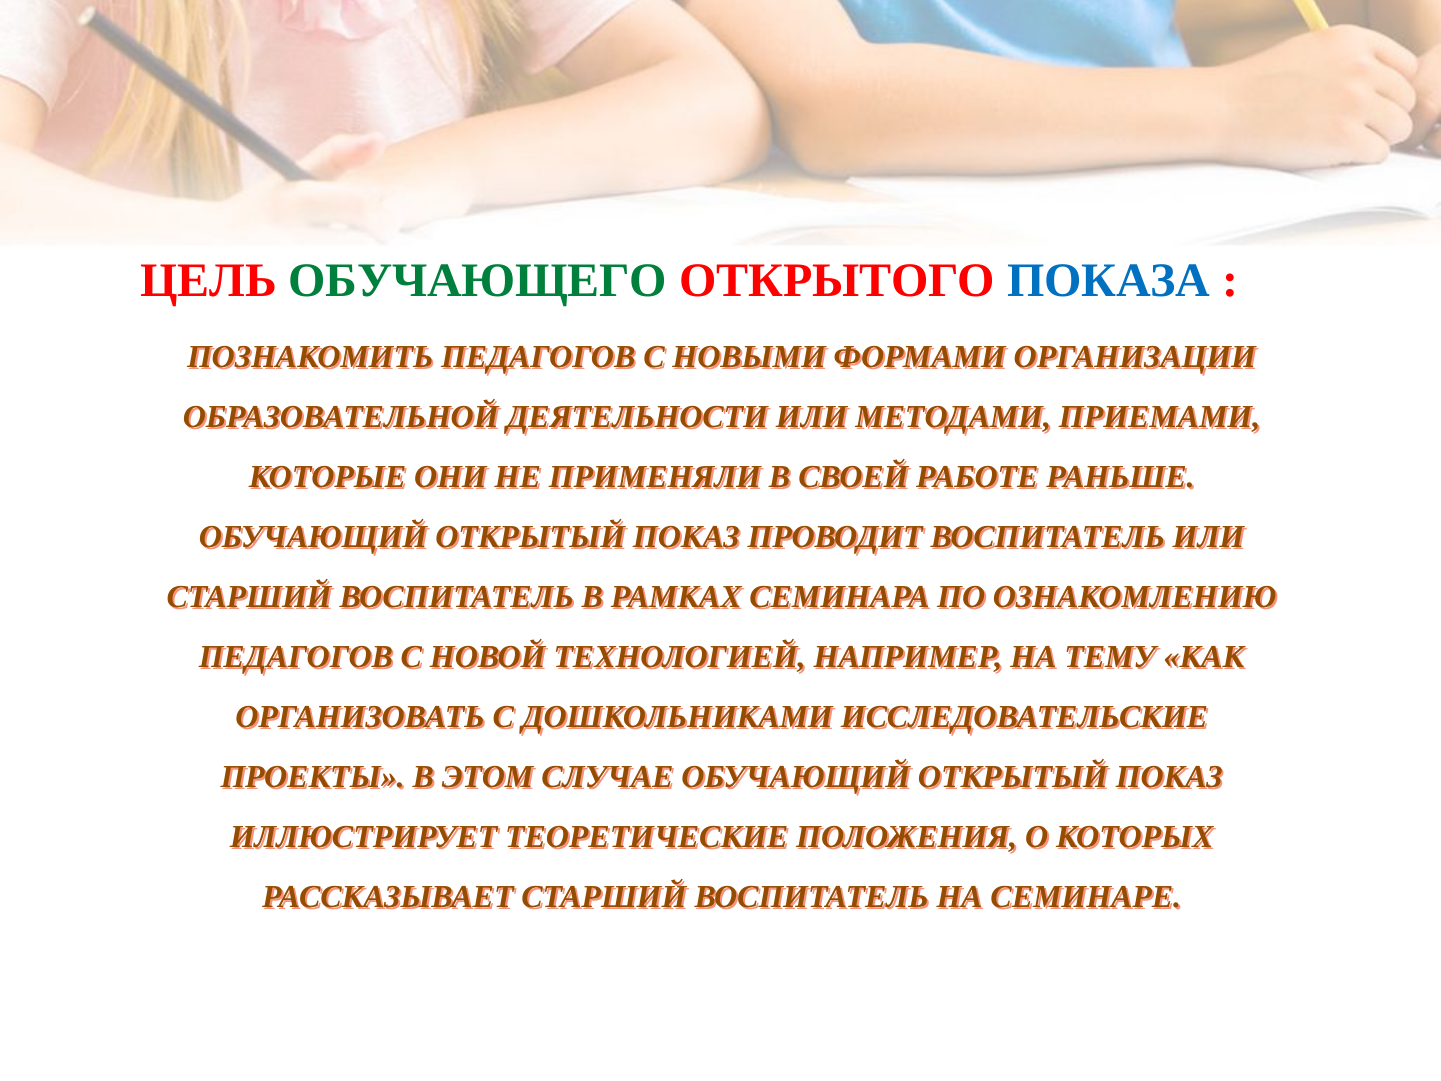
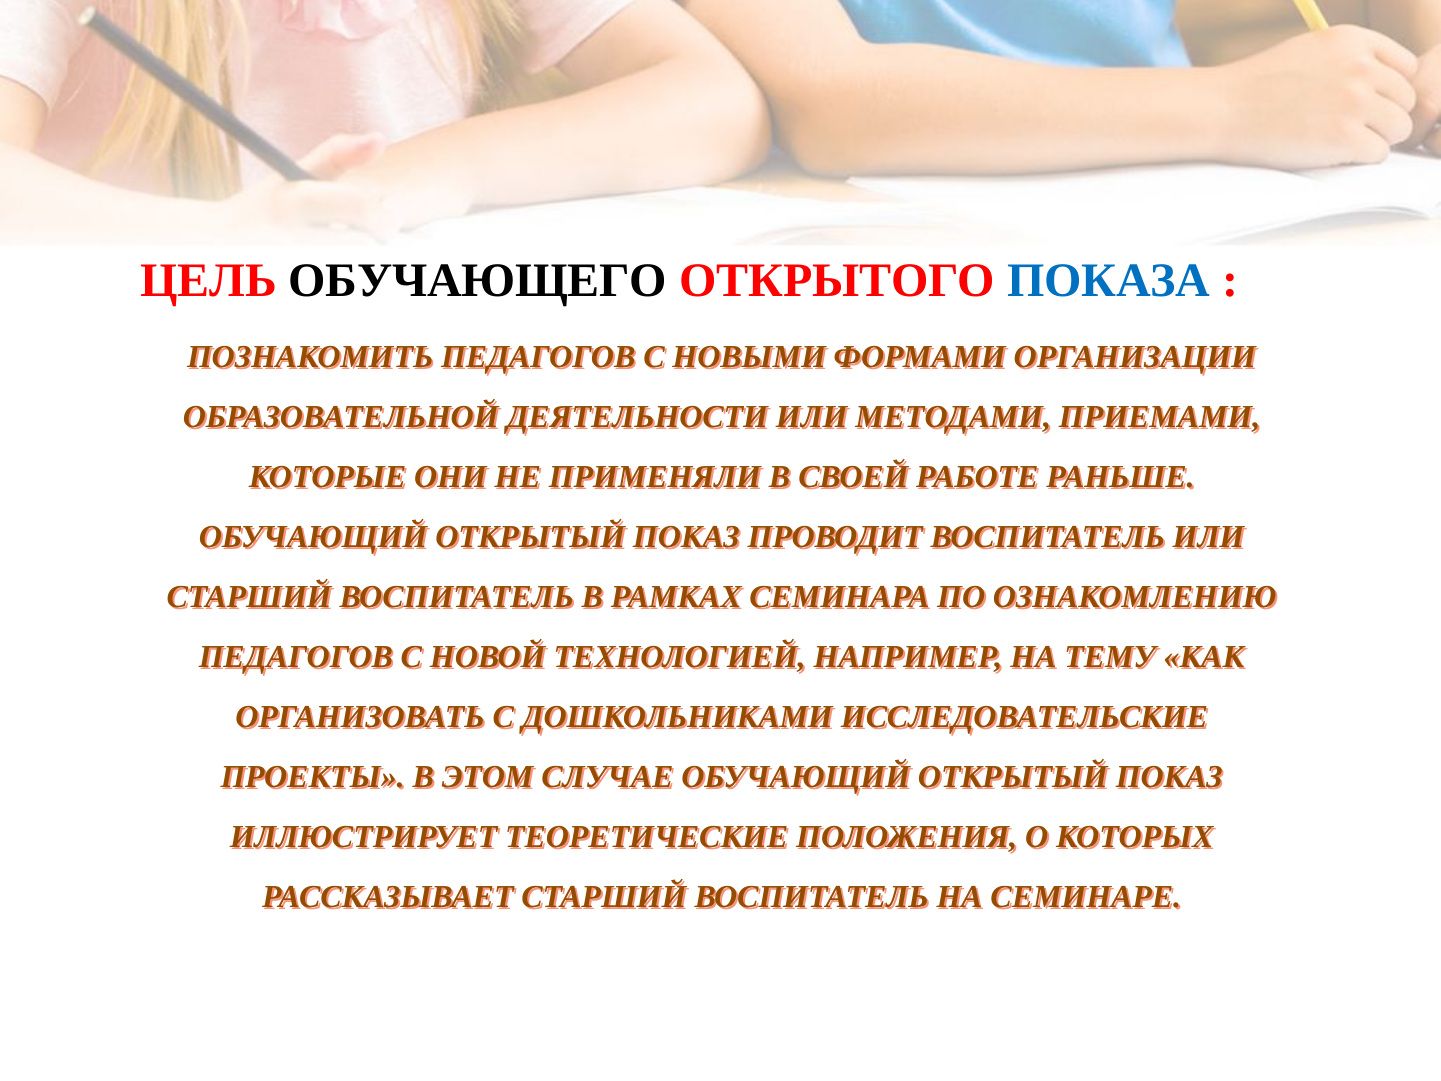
ОБУЧАЮЩЕГО colour: green -> black (478, 281)
